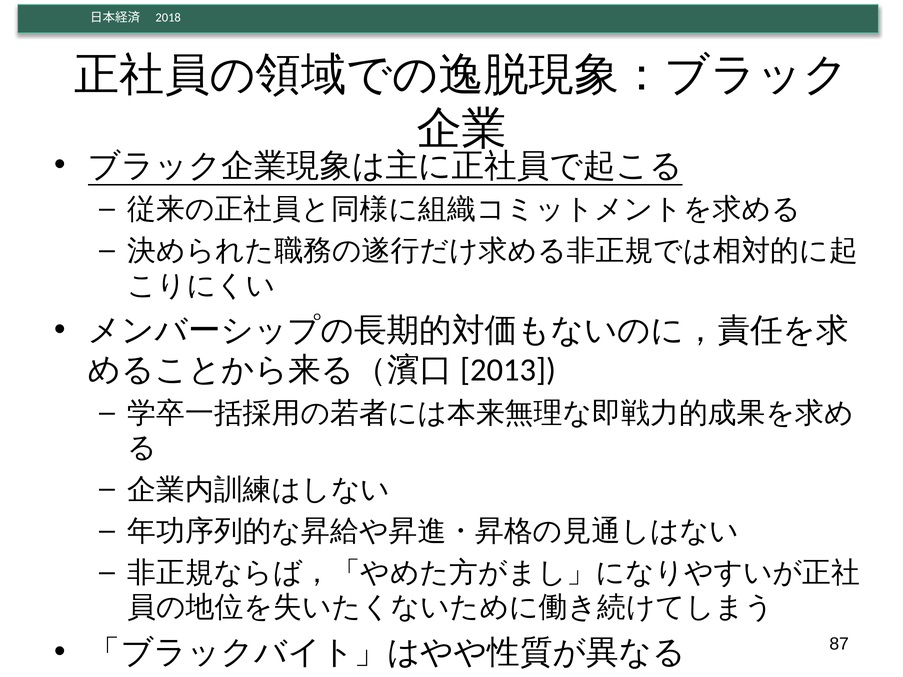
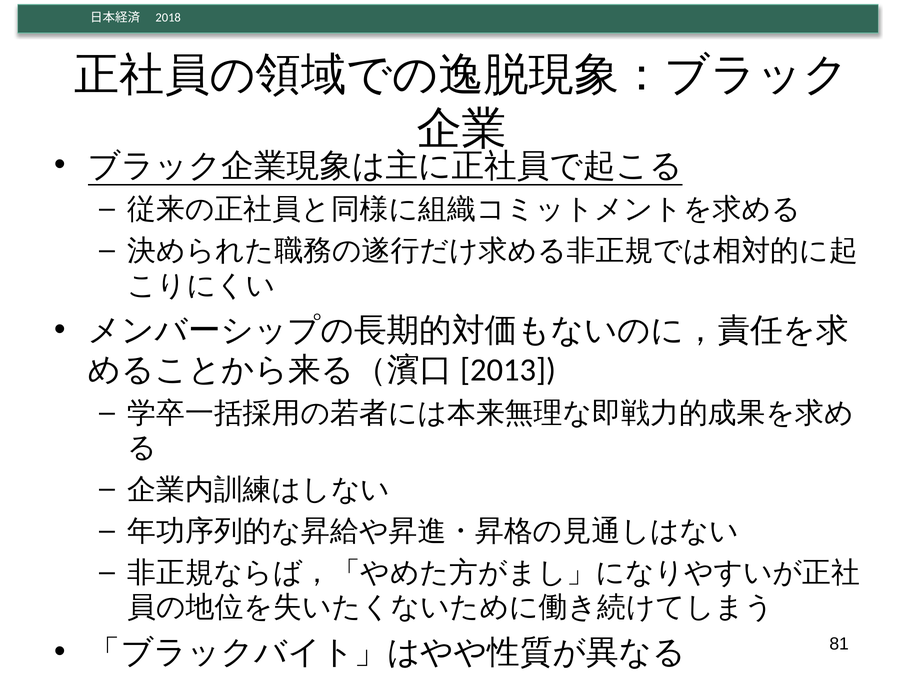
87: 87 -> 81 (839, 644)
